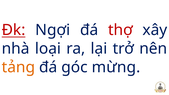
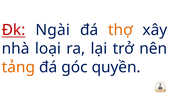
Ngợi: Ngợi -> Ngài (53, 30)
thợ colour: red -> orange (120, 30)
mừng: mừng -> quyền (116, 67)
